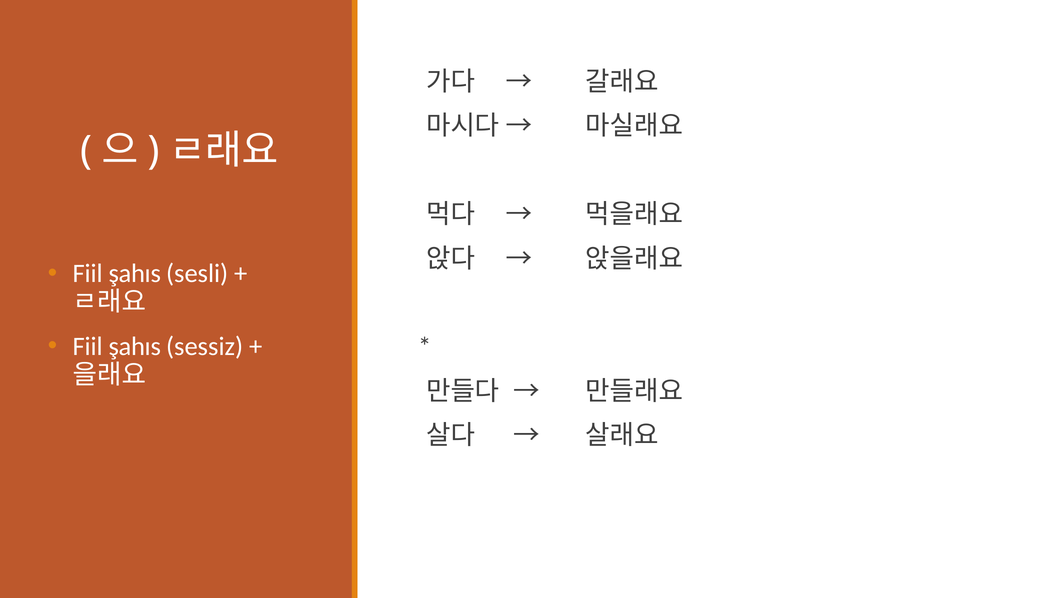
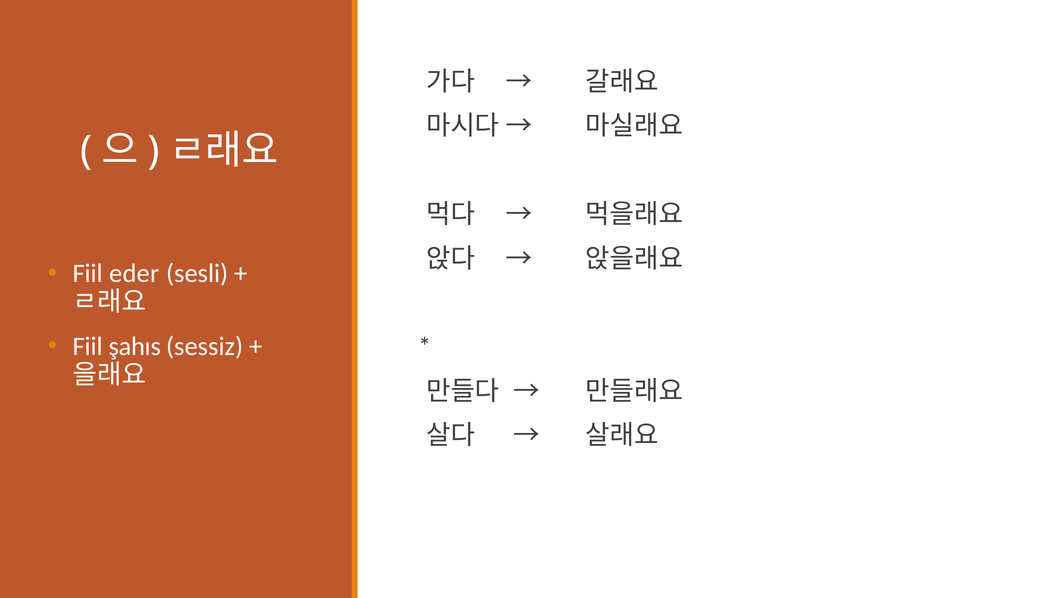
şahıs: şahıs -> eder (134, 273)
